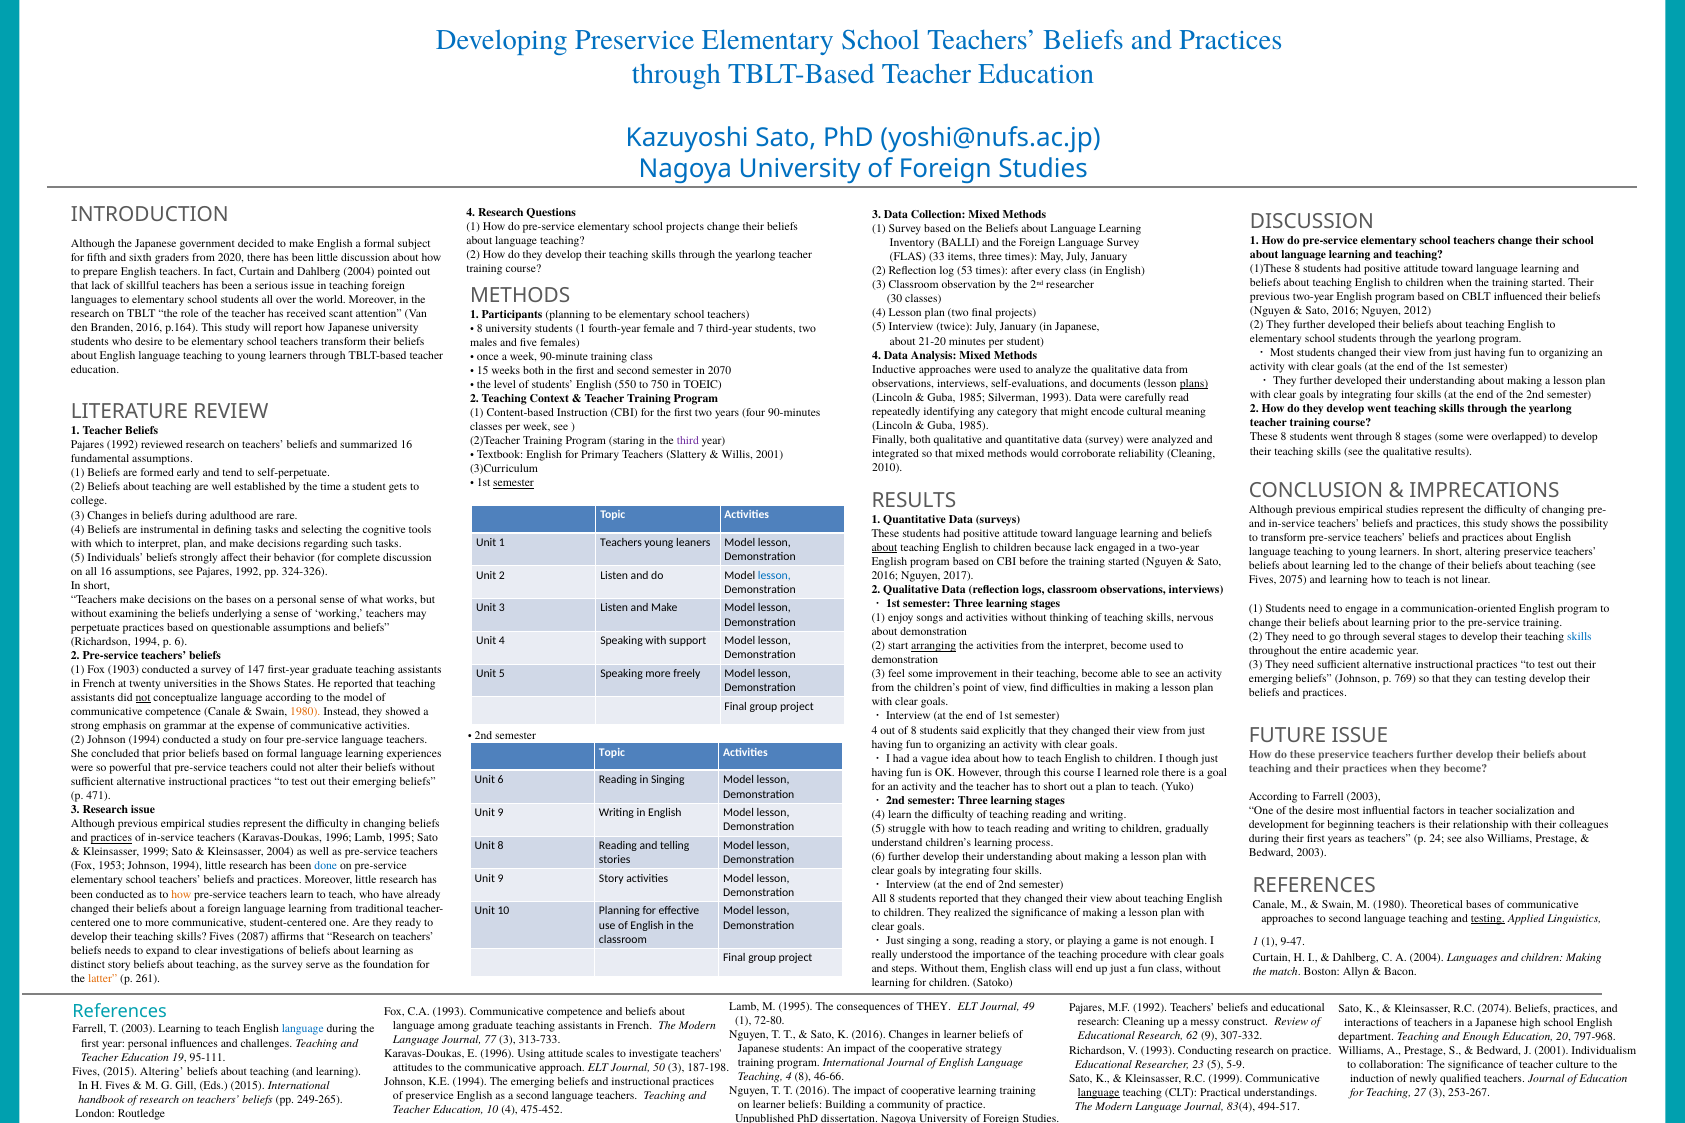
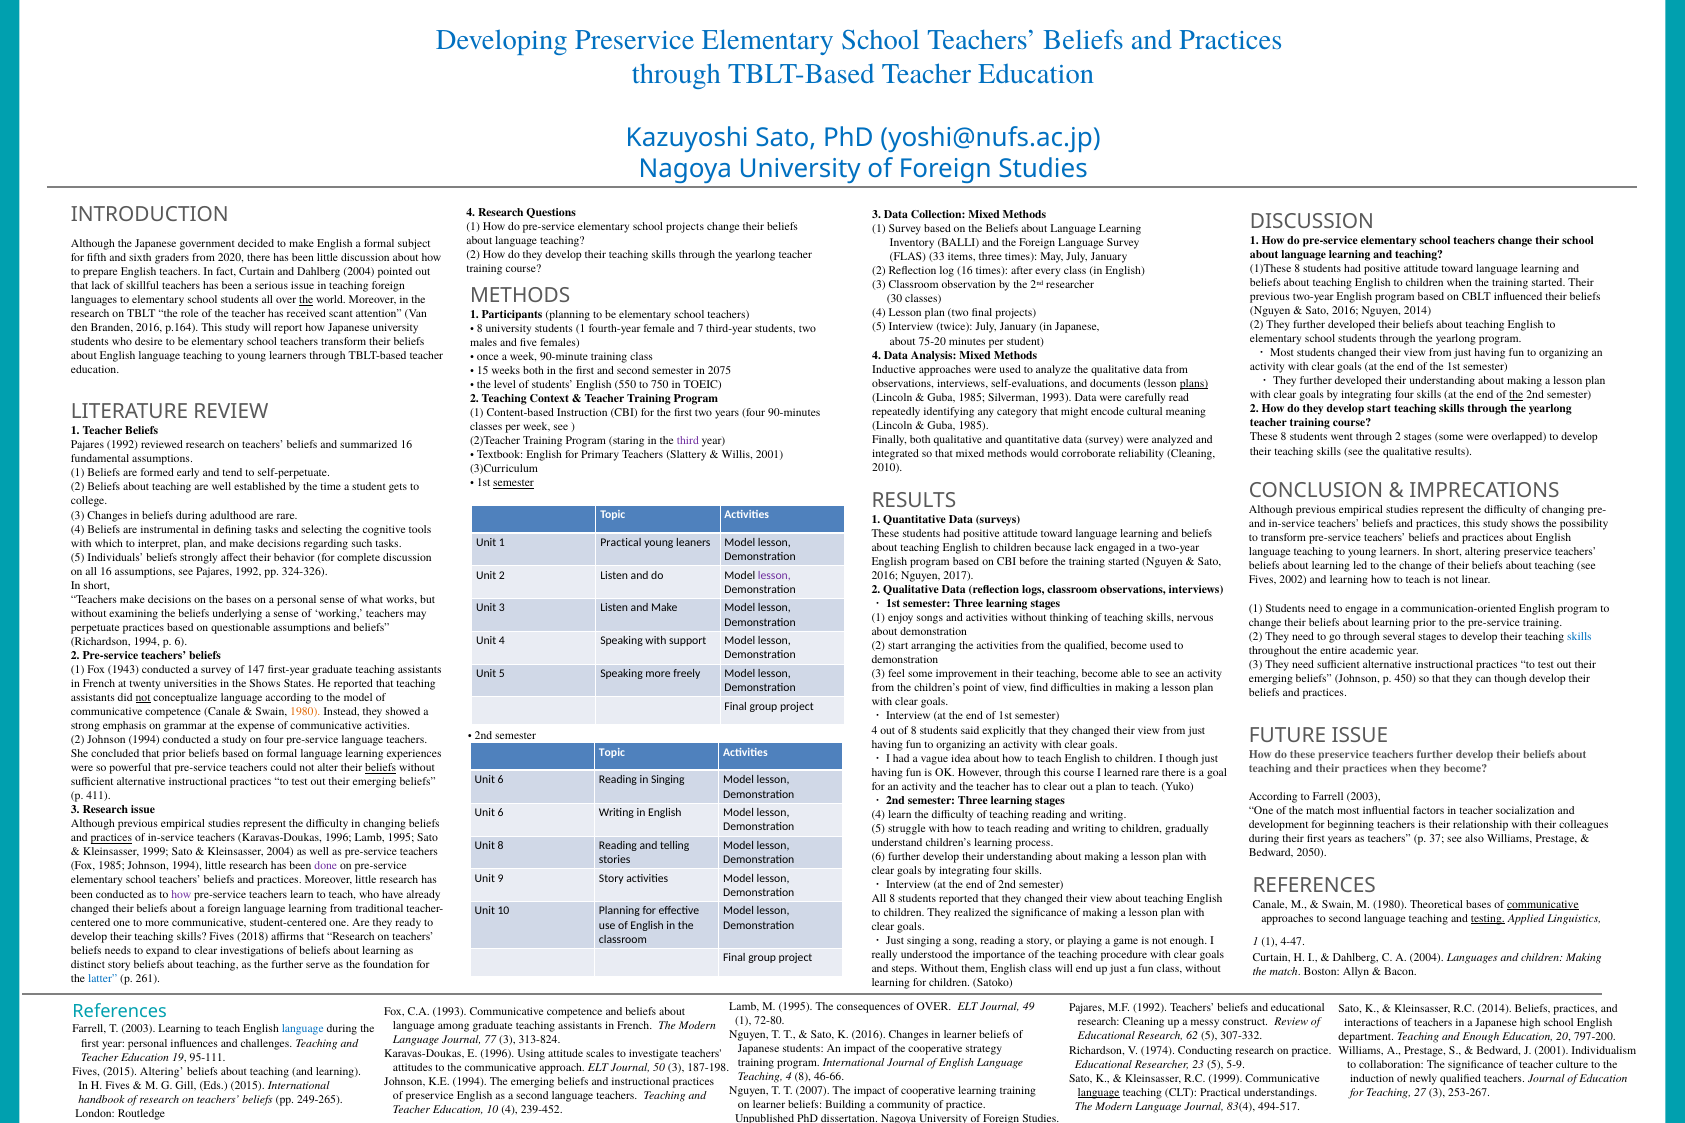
log 53: 53 -> 16 (965, 271)
the underline: none -> present (306, 300)
Nguyen 2012: 2012 -> 2014 (1418, 311)
21-20: 21-20 -> 75-20 (932, 341)
2070: 2070 -> 2075 (720, 371)
the underline: none -> present (1516, 395)
develop went: went -> start (1379, 409)
through 8: 8 -> 2 (1398, 437)
1 Teachers: Teachers -> Practical (621, 543)
about underline: present -> none (885, 548)
lesson colour: blue -> purple (774, 575)
2075: 2075 -> 2002 (1293, 580)
arranging underline: present -> none (934, 646)
the interpret: interpret -> qualified (1086, 646)
1903: 1903 -> 1943 (123, 670)
769: 769 -> 450 (1405, 679)
can testing: testing -> though (1511, 679)
beliefs underline: none -> present (381, 768)
learned role: role -> rare (1150, 773)
has to short: short -> clear (1055, 787)
471: 471 -> 411 (99, 796)
of the desire: desire -> match (1320, 811)
9: 9 -> 6 (501, 813)
24: 24 -> 37 (1437, 839)
Bedward 2003: 2003 -> 2050 (1312, 853)
Fox 1953: 1953 -> 1985 (111, 866)
done colour: blue -> purple (326, 866)
how colour: orange -> purple (181, 894)
communicative underline: none -> present (1543, 905)
2087: 2087 -> 2018 (253, 937)
9-47: 9-47 -> 4-47 (1293, 942)
the survey: survey -> further (287, 965)
latter colour: orange -> blue (103, 979)
of THEY: THEY -> OVER (934, 1007)
R.C 2074: 2074 -> 2014 (1495, 1009)
62 9: 9 -> 5 (1209, 1036)
797-968: 797-968 -> 797-200 (1595, 1037)
313-733: 313-733 -> 313-824 (540, 1040)
V 1993: 1993 -> 1974 (1158, 1050)
T 2016: 2016 -> 2007 (813, 1091)
475-452: 475-452 -> 239-452 (542, 1110)
